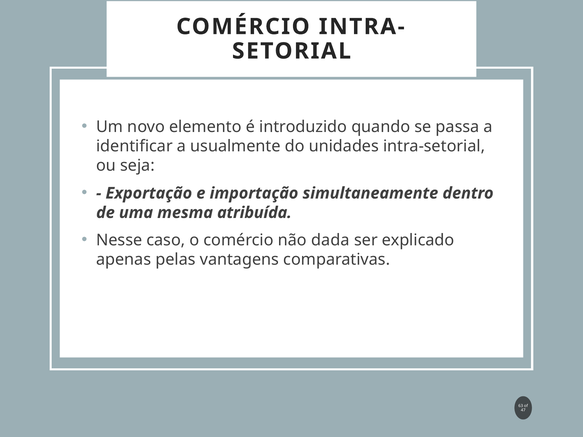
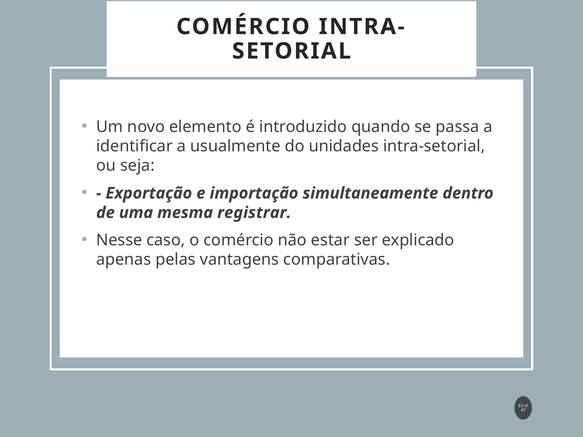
atribuída: atribuída -> registrar (254, 213)
dada: dada -> estar (330, 240)
